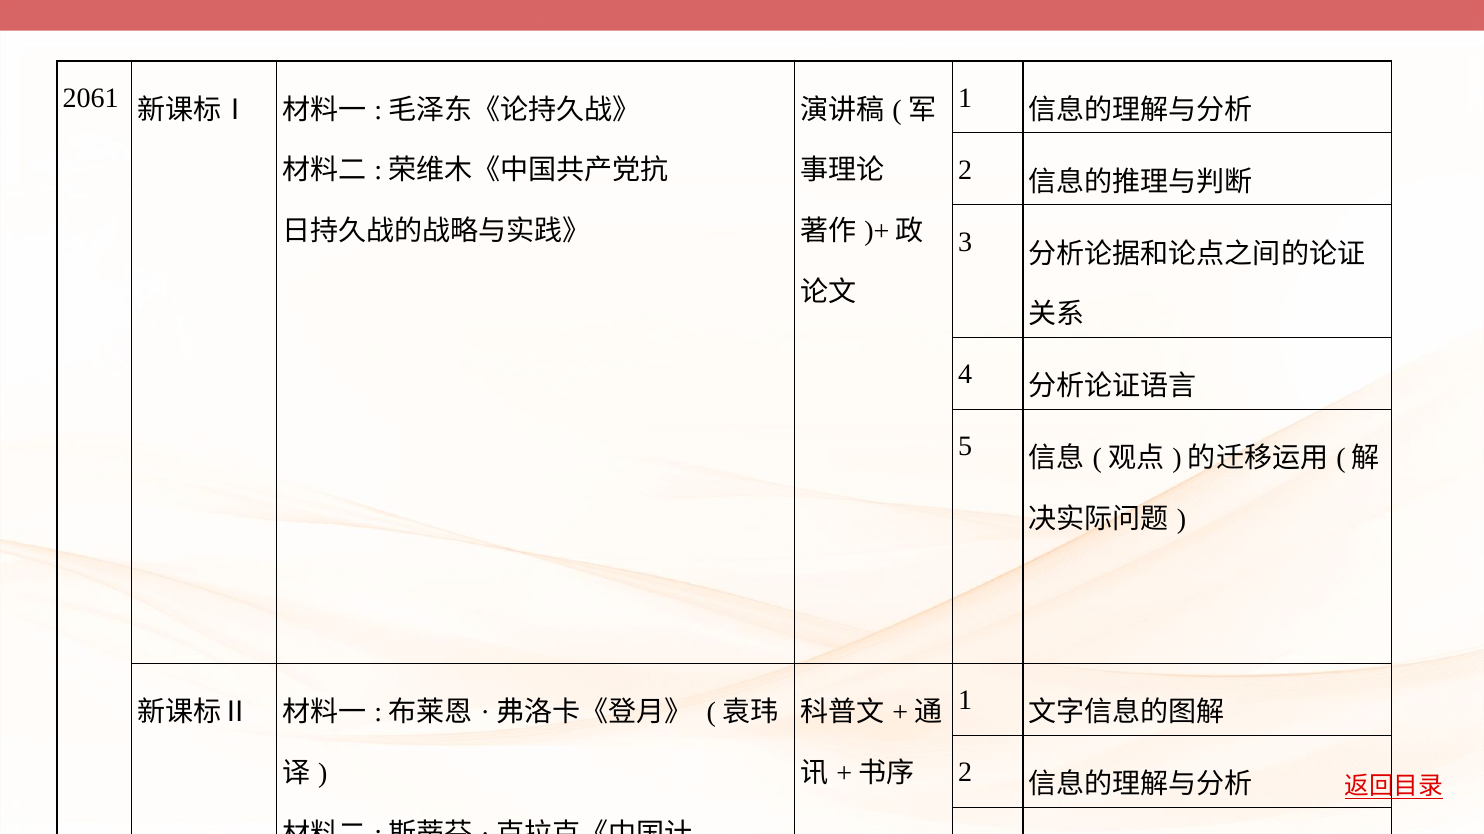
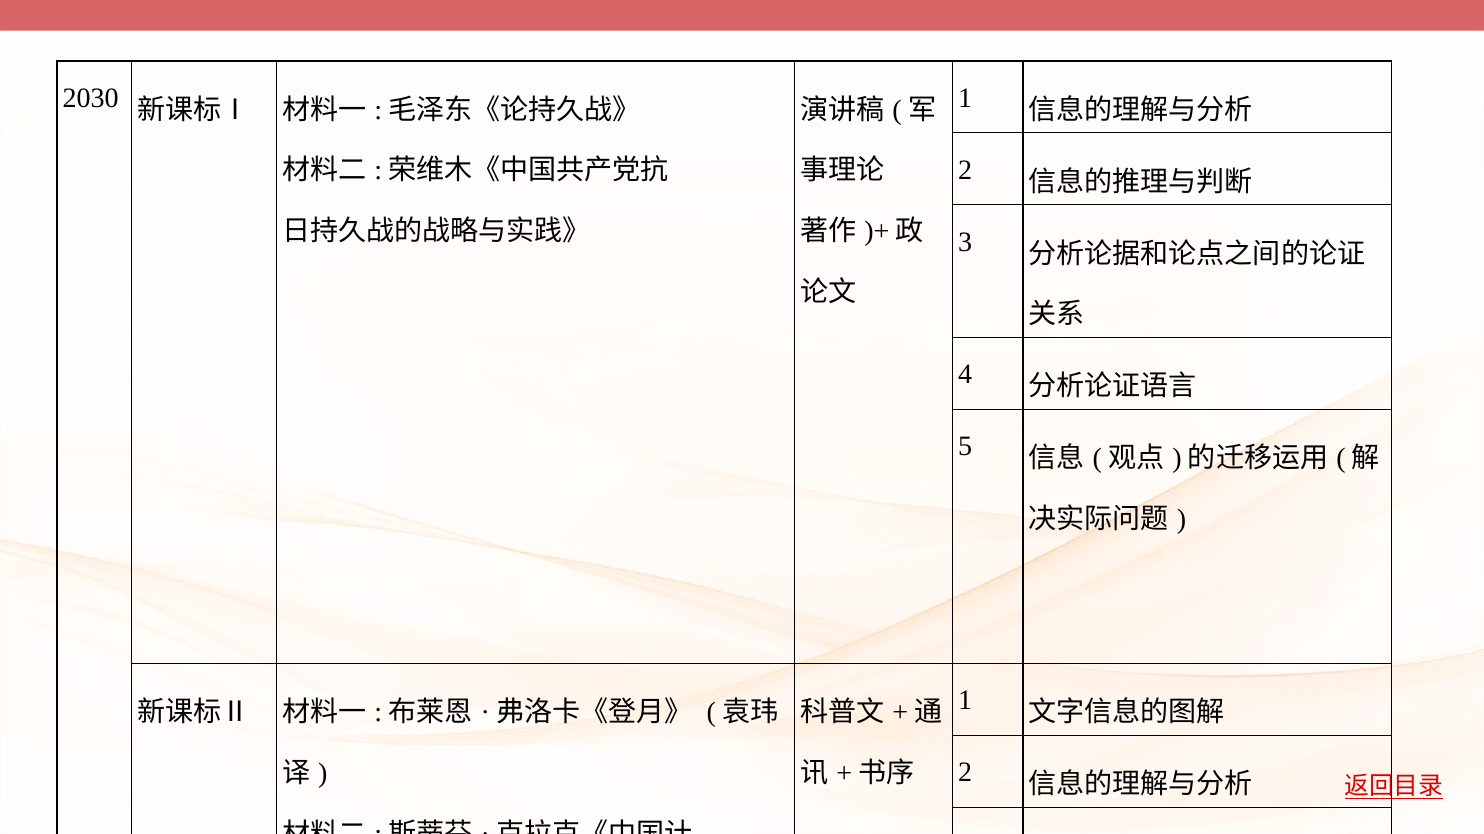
2061: 2061 -> 2030 (91, 98)
